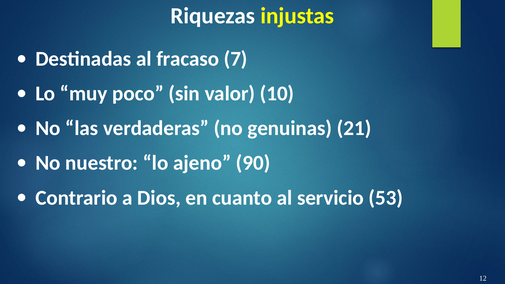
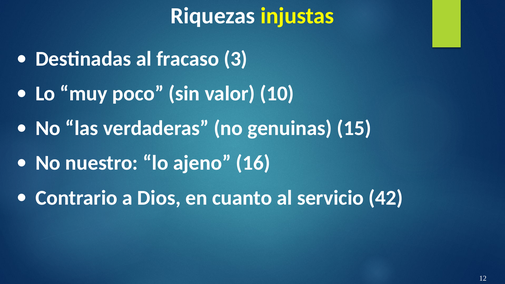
7: 7 -> 3 (236, 59)
21: 21 -> 15 (354, 128)
90: 90 -> 16 (253, 163)
53: 53 -> 42 (386, 198)
